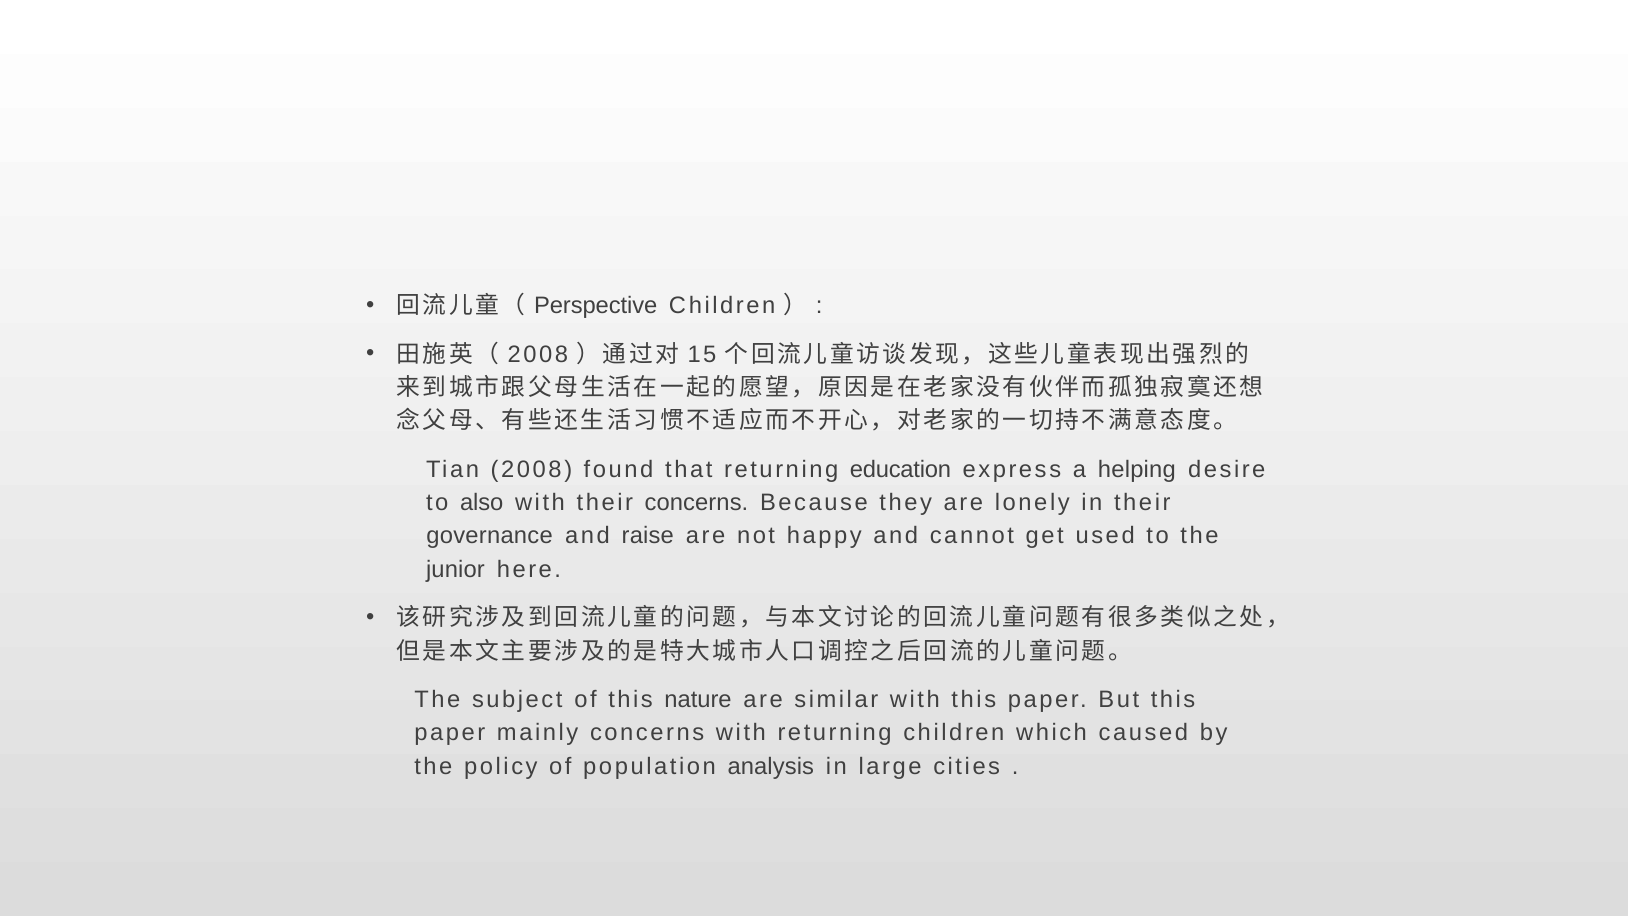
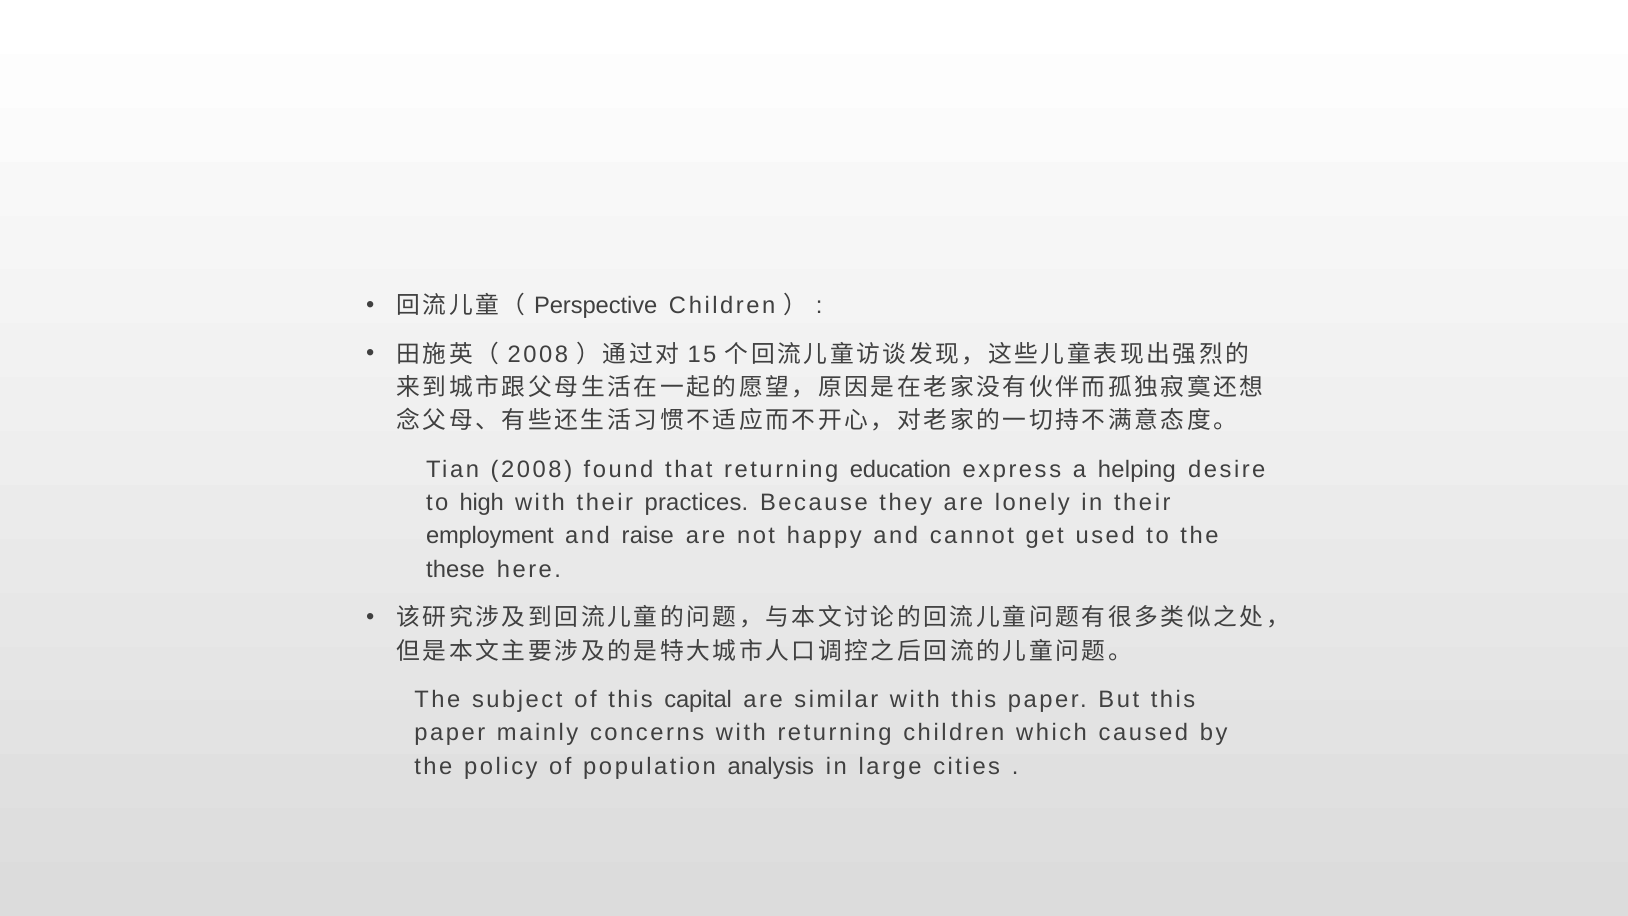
also: also -> high (482, 503)
their concerns: concerns -> practices (696, 503)
governance: governance -> employment (490, 536)
junior: junior -> these (455, 569)
nature: nature -> capital (698, 700)
